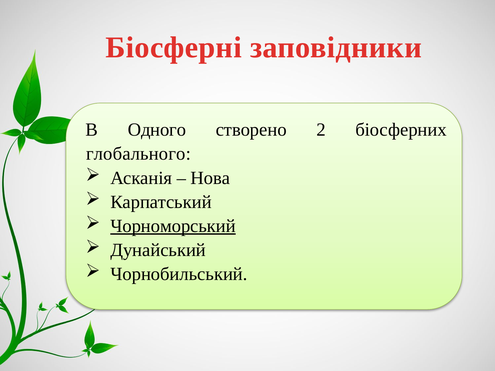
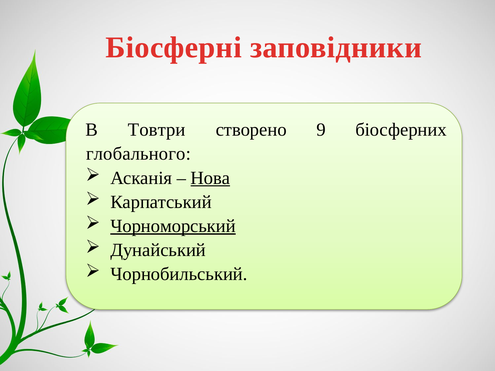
Одного: Одного -> Товтри (157, 130)
2: 2 -> 9 (321, 130)
Нова underline: none -> present (210, 178)
